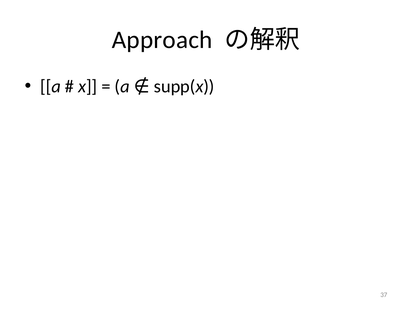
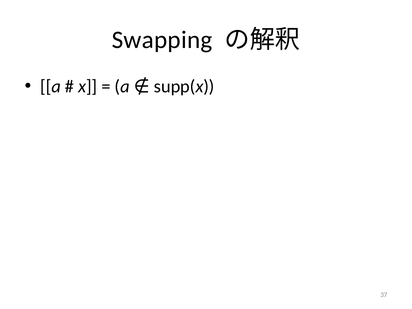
Approach: Approach -> Swapping (162, 40)
